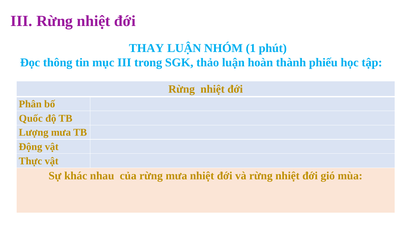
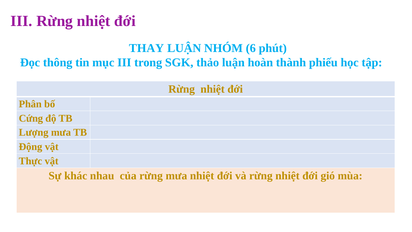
1: 1 -> 6 (251, 48)
Quốc: Quốc -> Cứng (31, 118)
